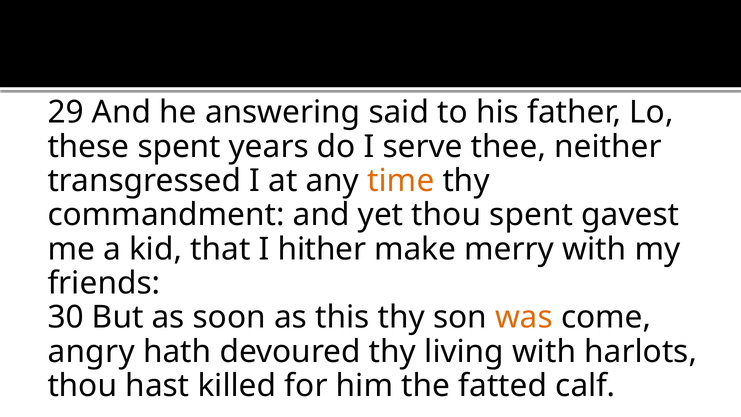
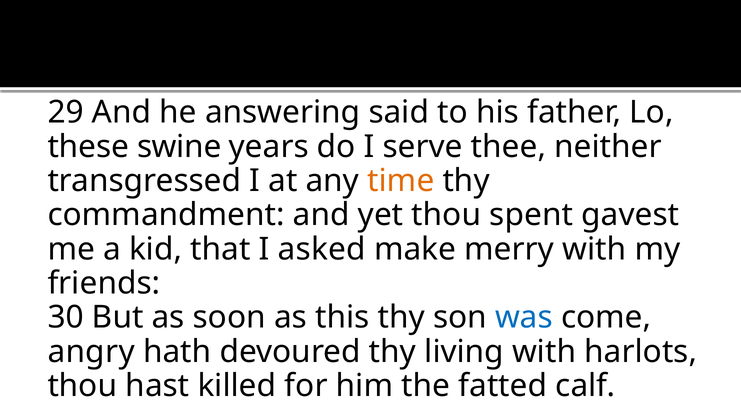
these spent: spent -> swine (179, 147)
hither: hither -> asked (322, 249)
was colour: orange -> blue (524, 317)
